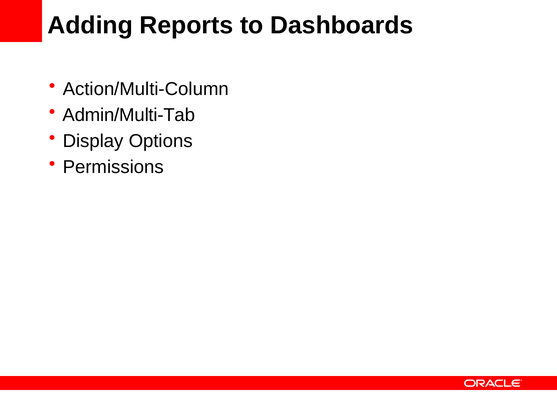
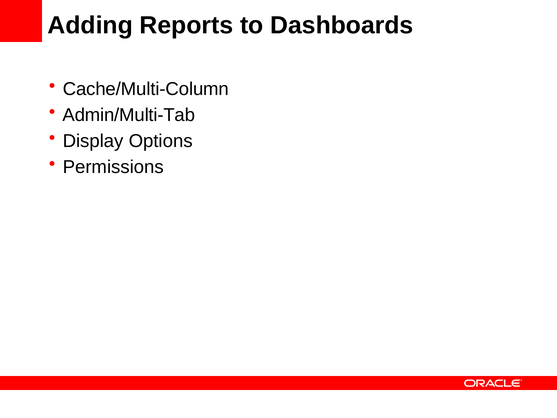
Action/Multi-Column: Action/Multi-Column -> Cache/Multi-Column (146, 89)
